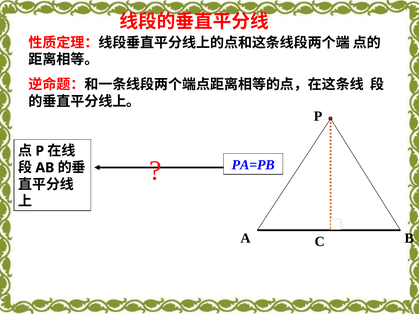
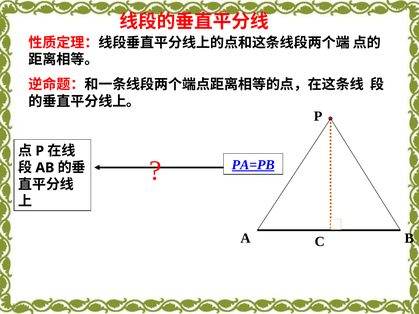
PA=PB underline: none -> present (253, 165)
